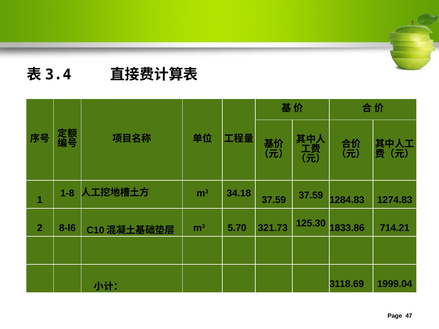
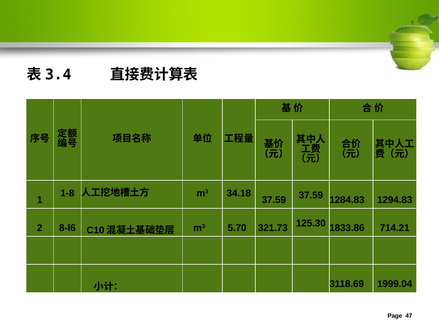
1274.83: 1274.83 -> 1294.83 (395, 200)
